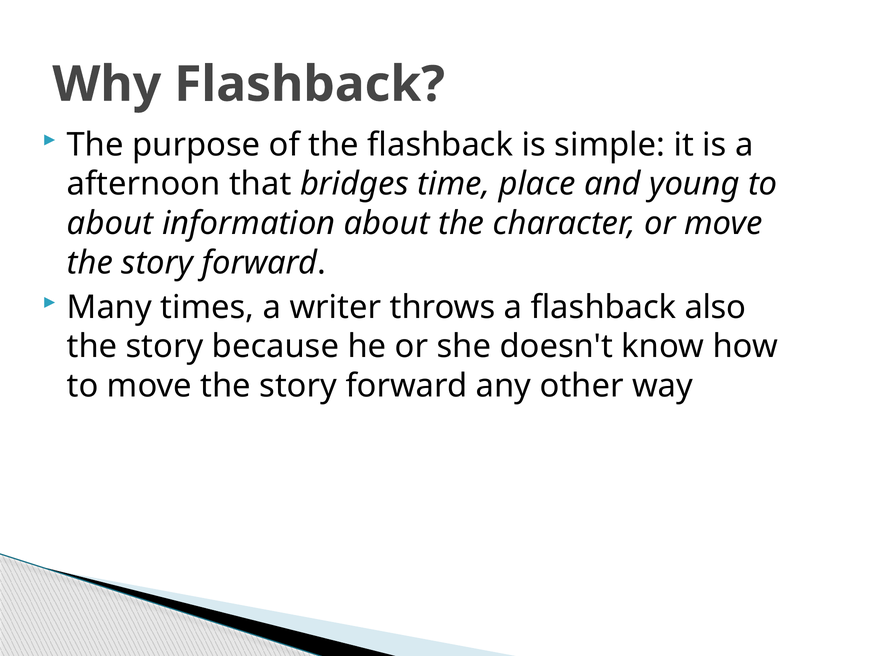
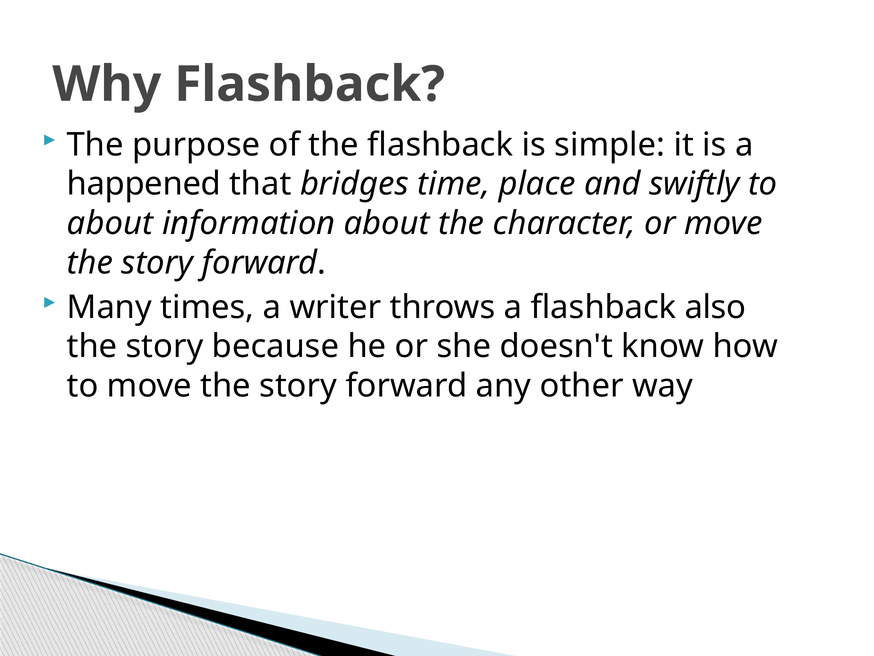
afternoon: afternoon -> happened (144, 184)
young: young -> swiftly (695, 184)
